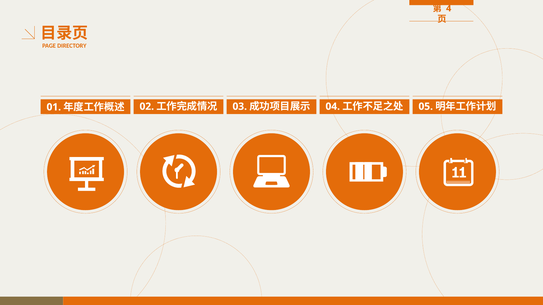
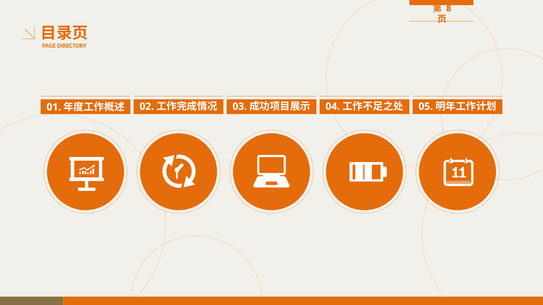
4: 4 -> 8 (449, 8)
